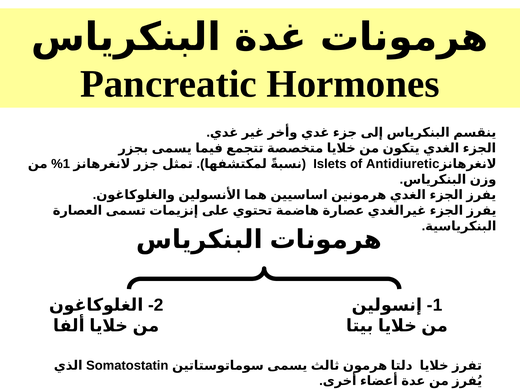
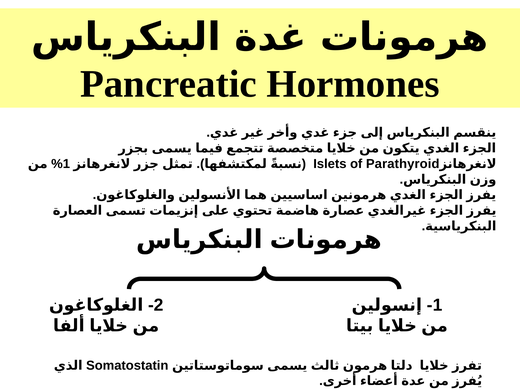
Antidiuretic: Antidiuretic -> Parathyroid (403, 164)
